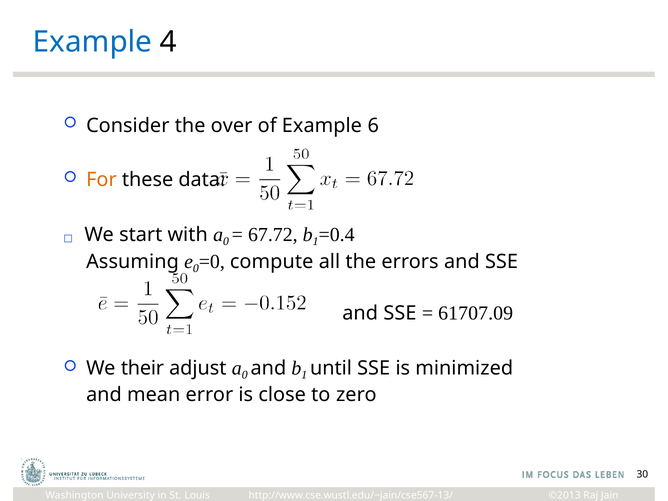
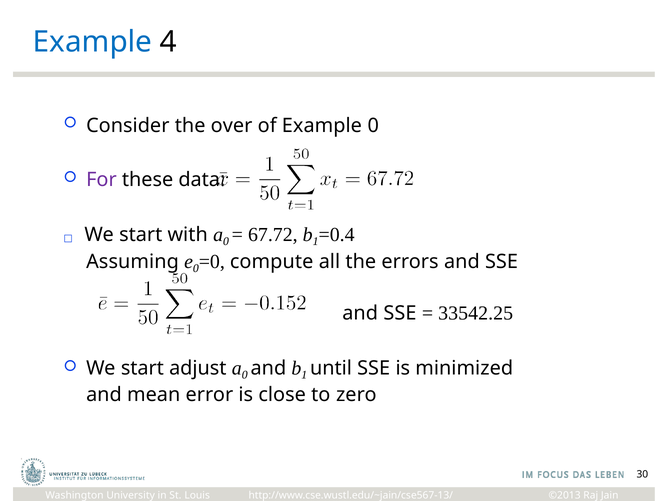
Example 6: 6 -> 0 (373, 126)
For colour: orange -> purple (101, 180)
61707.09: 61707.09 -> 33542.25 (476, 313)
their: their -> start (142, 368)
